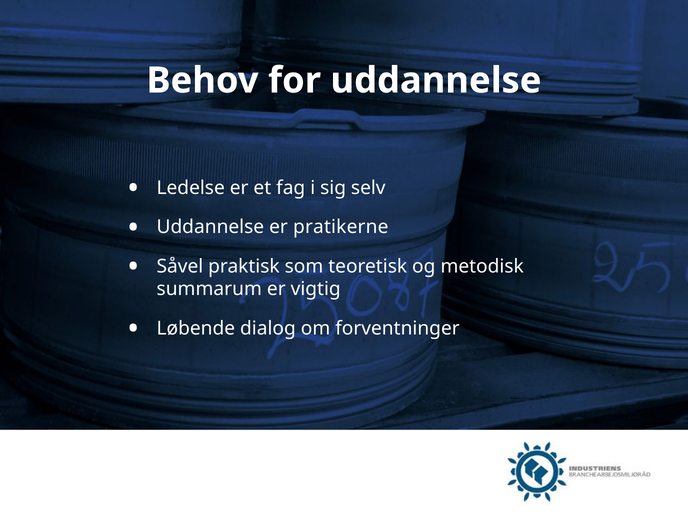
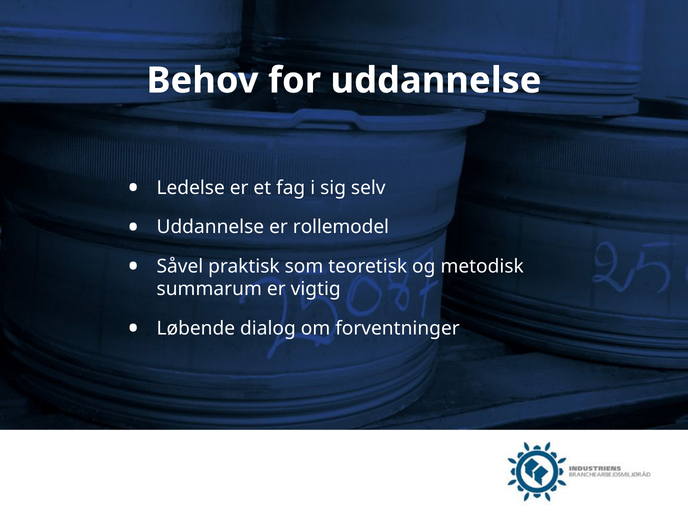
pratikerne: pratikerne -> rollemodel (341, 227)
